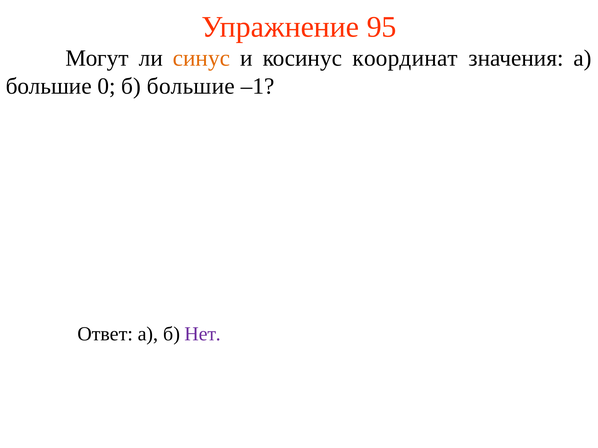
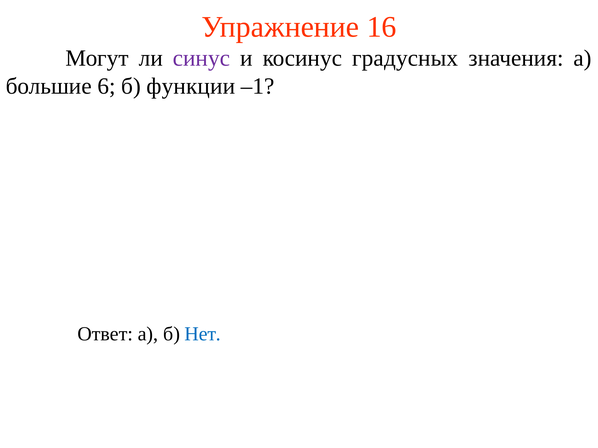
95: 95 -> 16 (382, 27)
синус colour: orange -> purple (201, 58)
координат: координат -> градусных (405, 58)
0: 0 -> 6 (107, 86)
б большие: большие -> функции (191, 86)
Нет colour: purple -> blue (203, 334)
